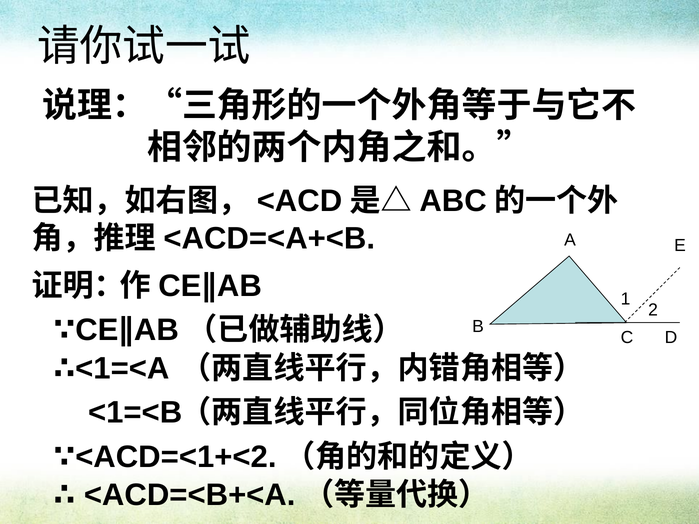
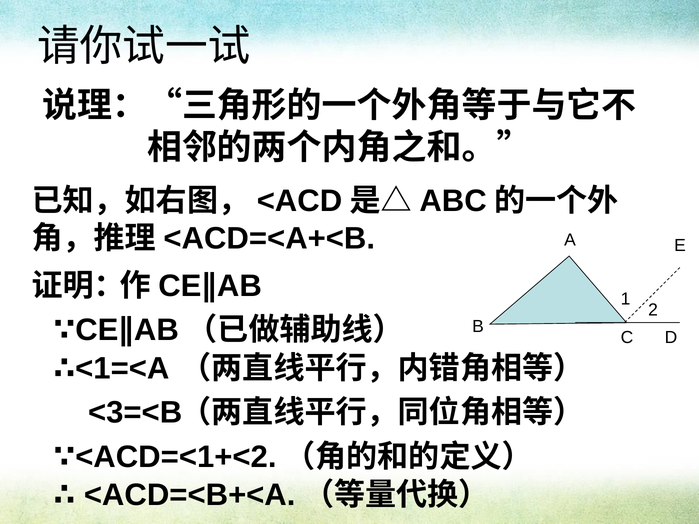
<1=<B: <1=<B -> <3=<B (135, 413)
